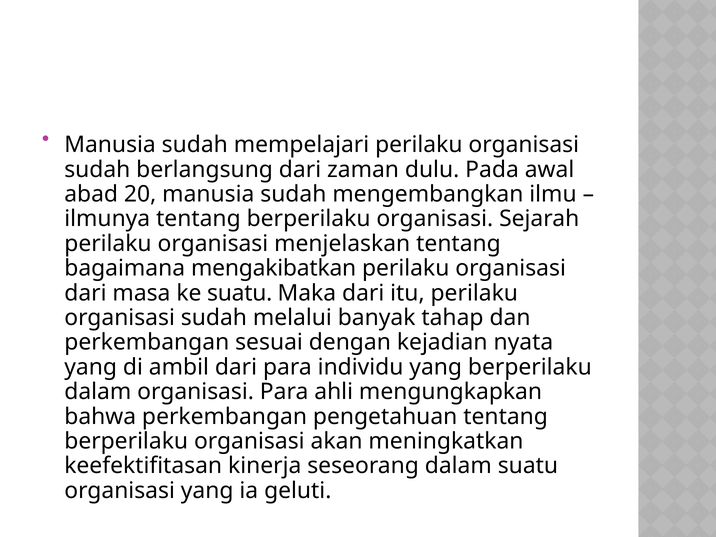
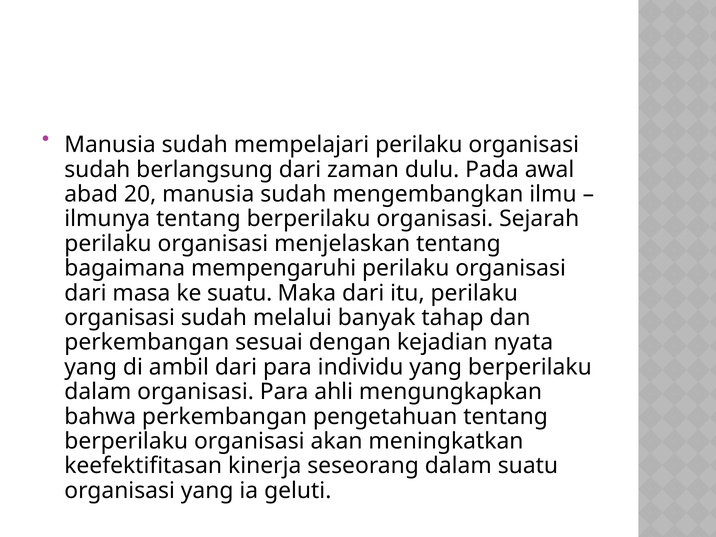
mengakibatkan: mengakibatkan -> mempengaruhi (274, 268)
